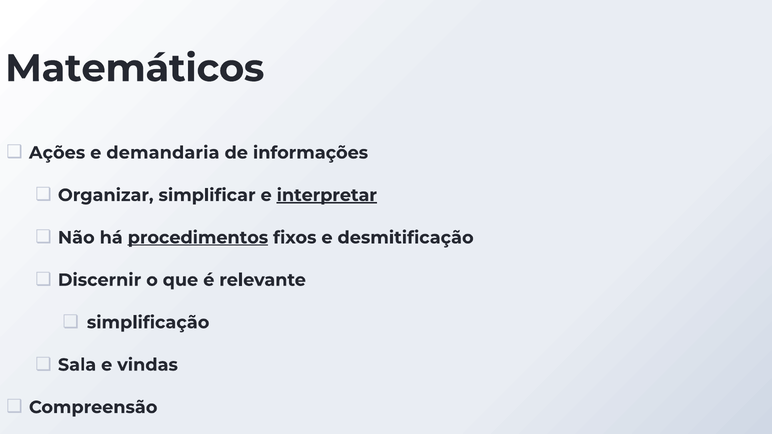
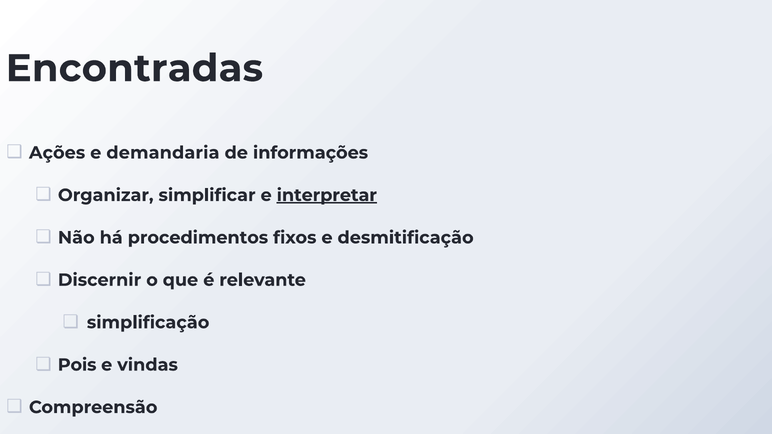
Matemáticos: Matemáticos -> Encontradas (134, 68)
procedimentos underline: present -> none (198, 238)
Sala: Sala -> Pois (77, 365)
